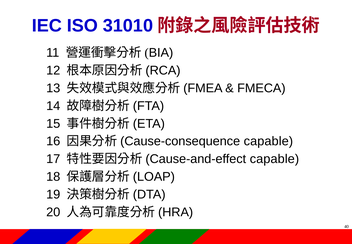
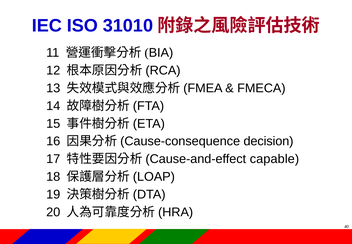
capable: capable -> decision (268, 141)
